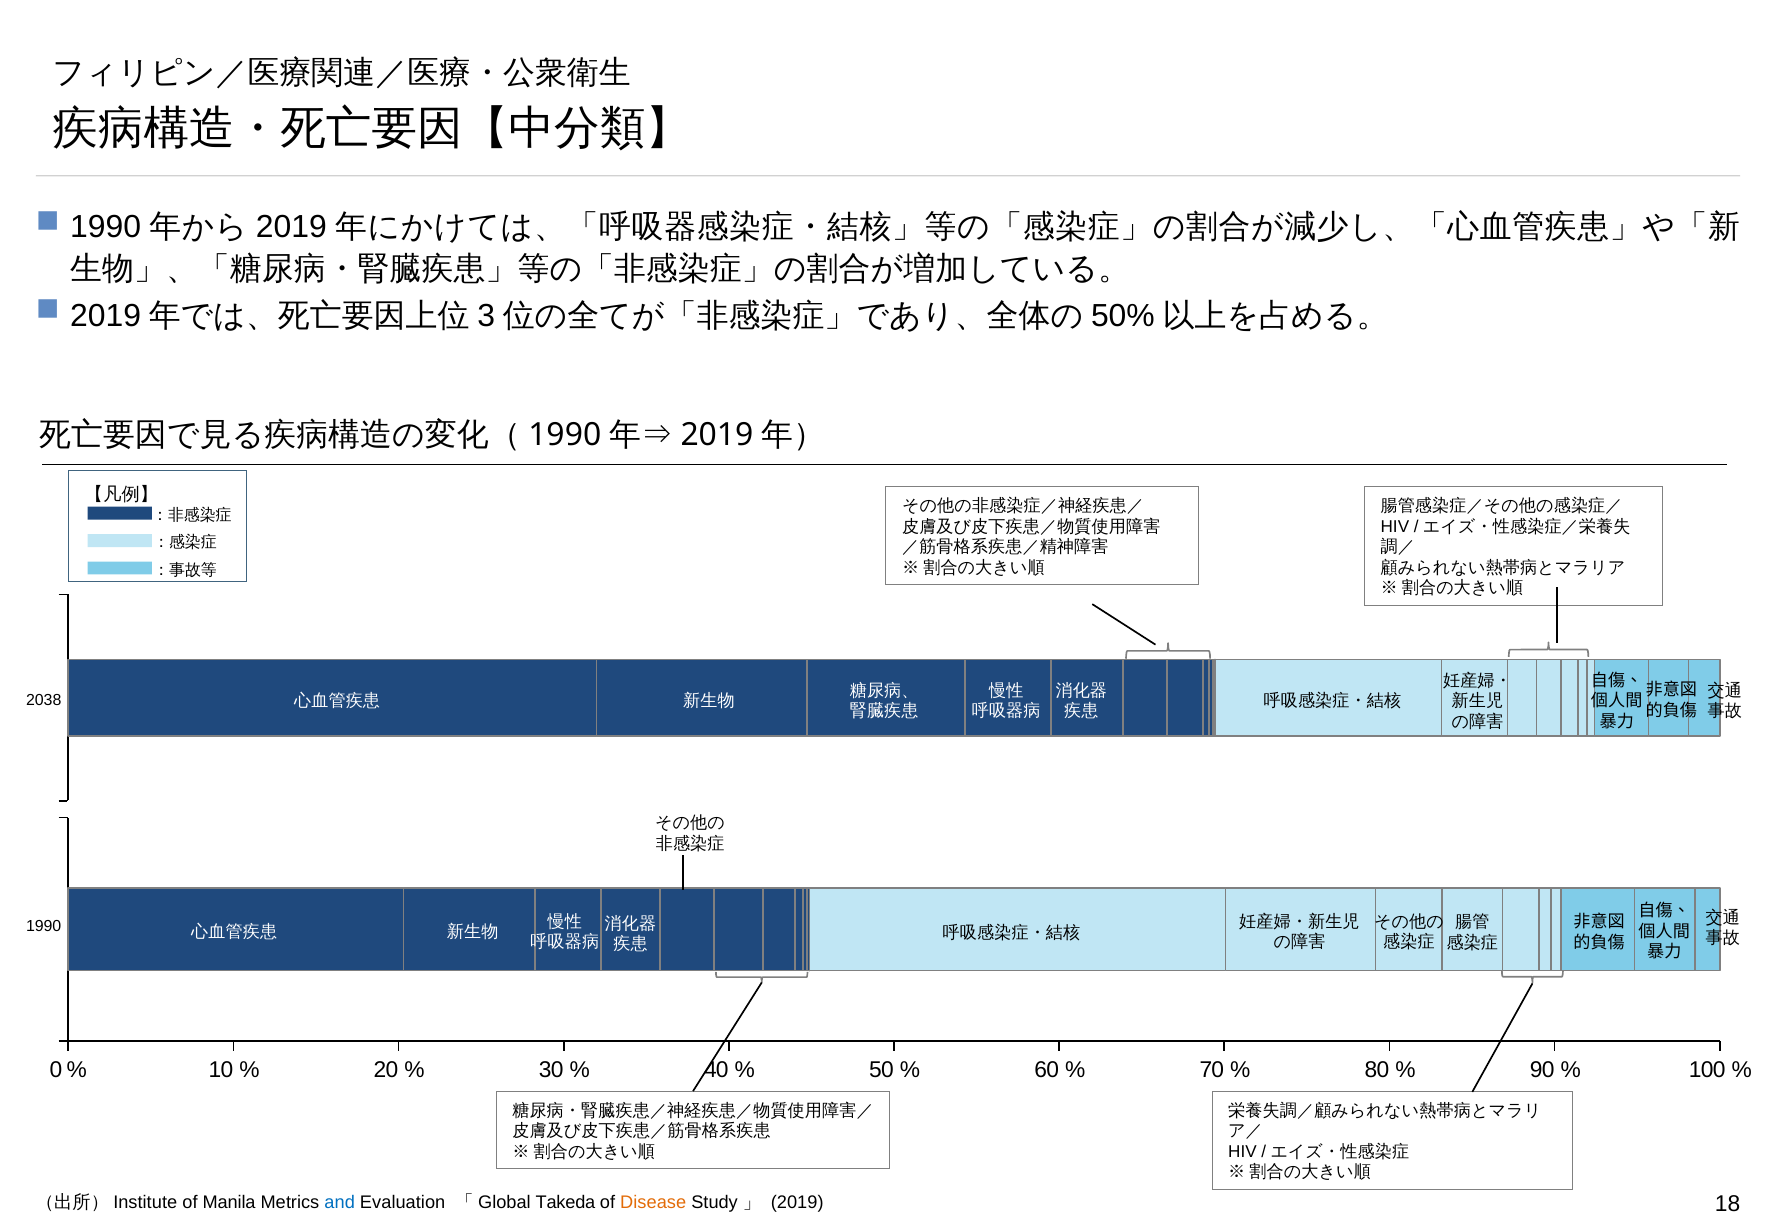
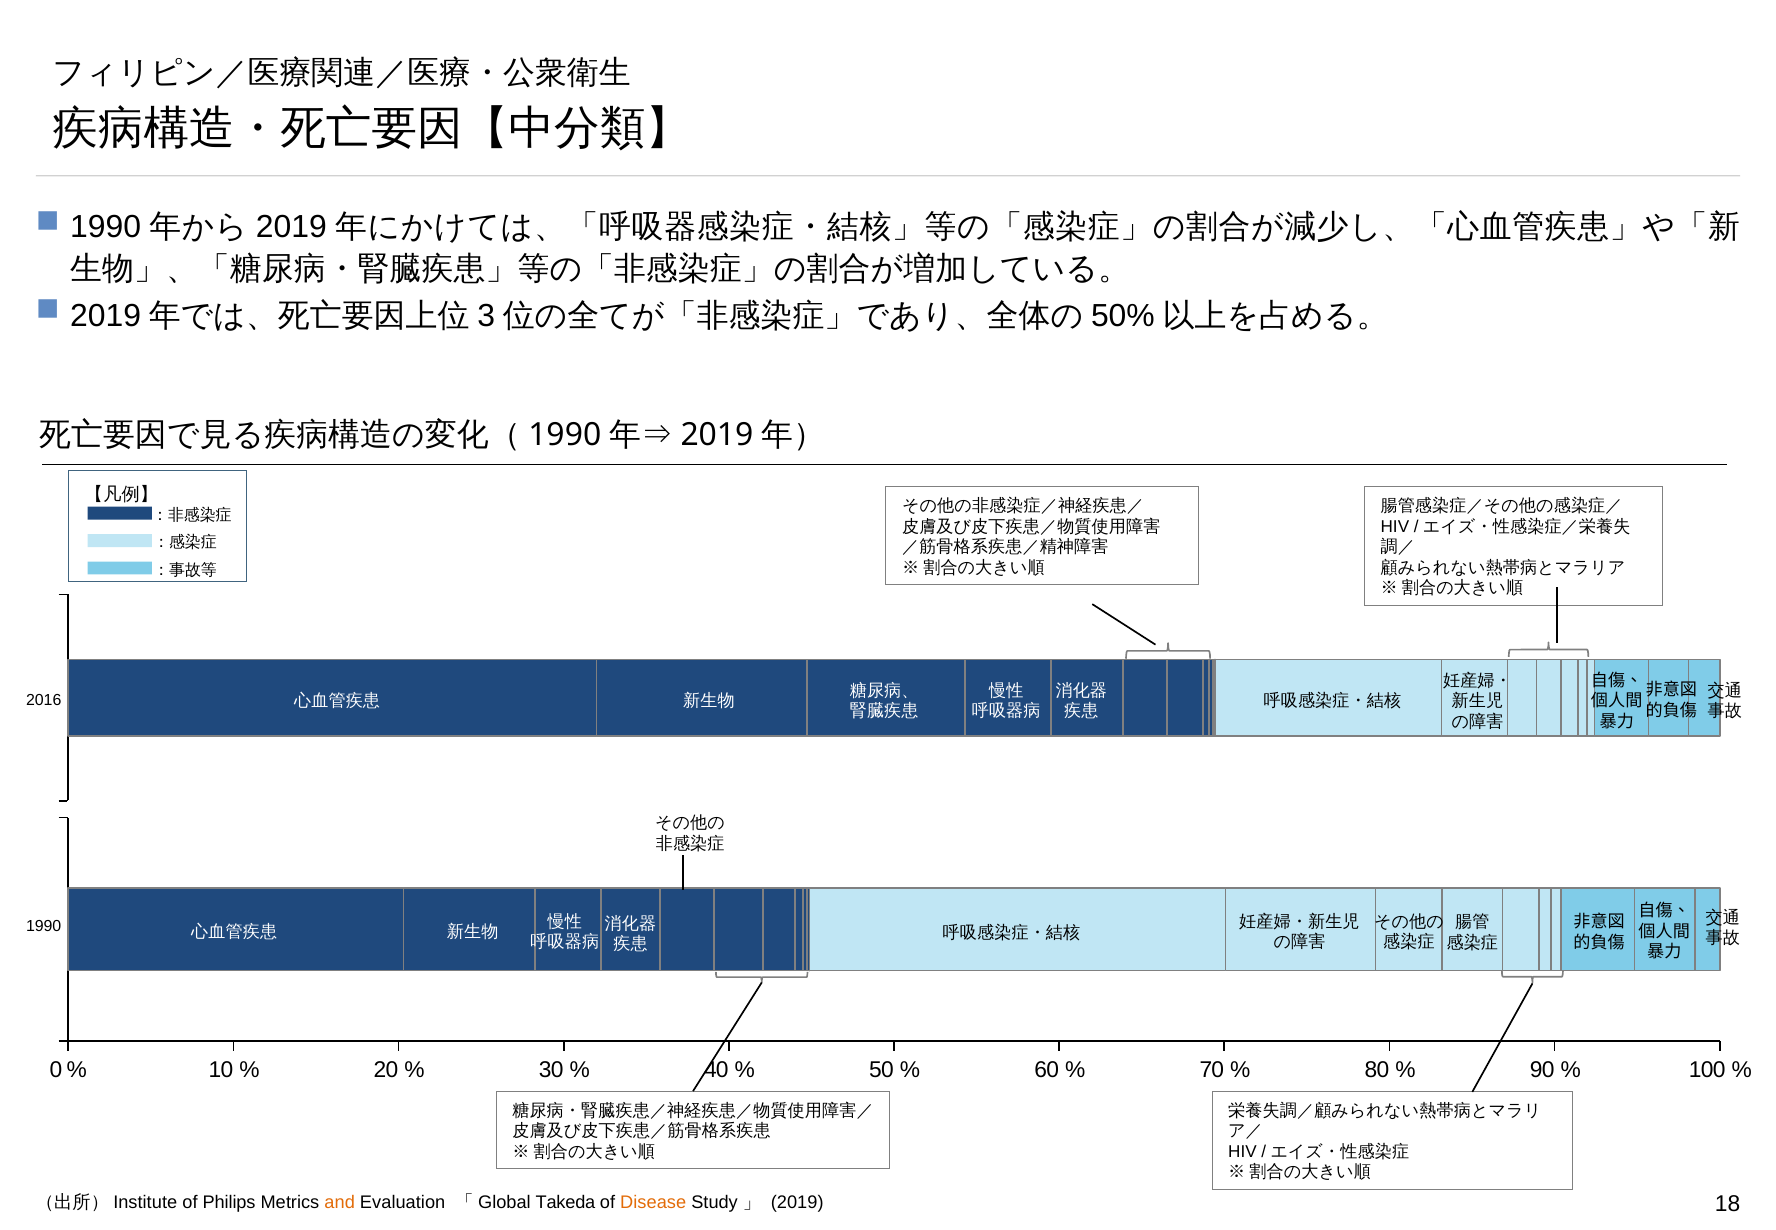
2038: 2038 -> 2016 (44, 700)
Manila: Manila -> Philips (229, 1202)
and colour: blue -> orange (340, 1202)
